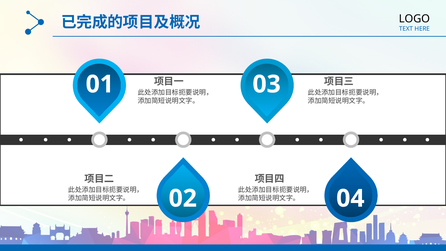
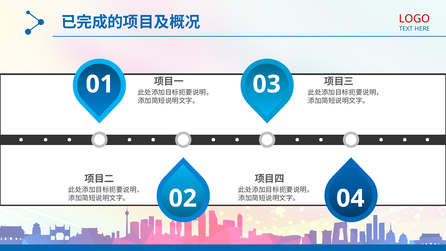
LOGO colour: black -> red (414, 19)
